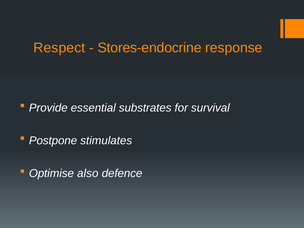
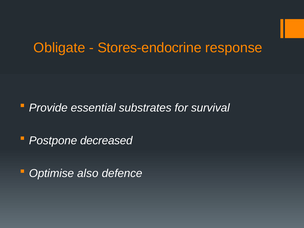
Respect: Respect -> Obligate (59, 48)
stimulates: stimulates -> decreased (106, 141)
